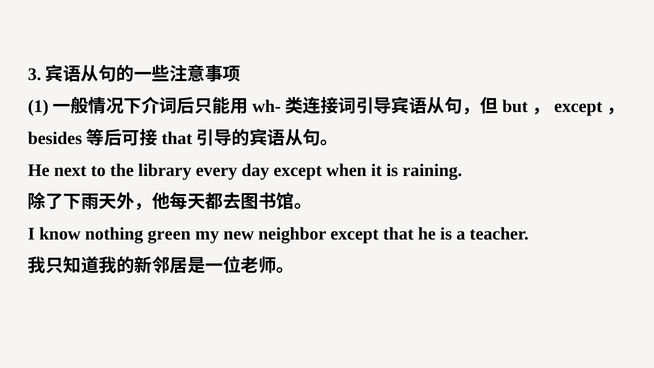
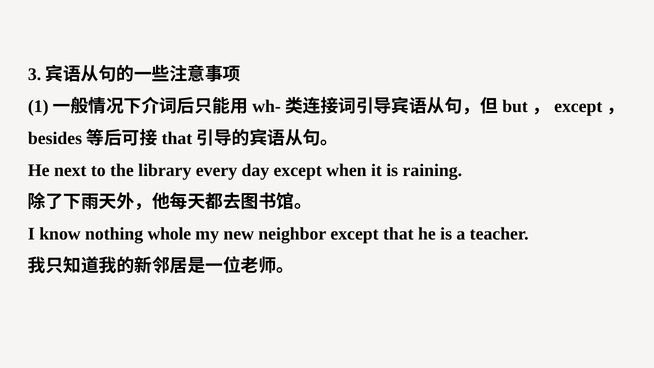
green: green -> whole (169, 234)
